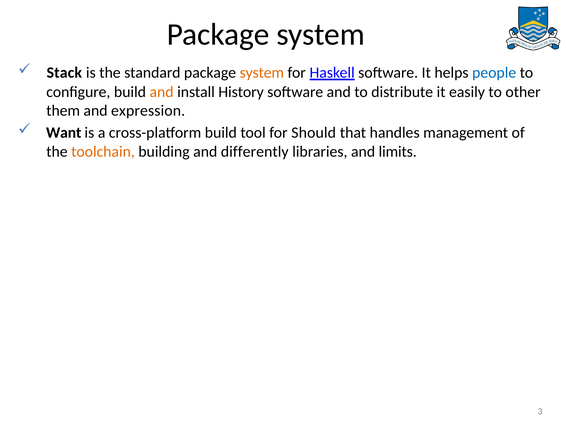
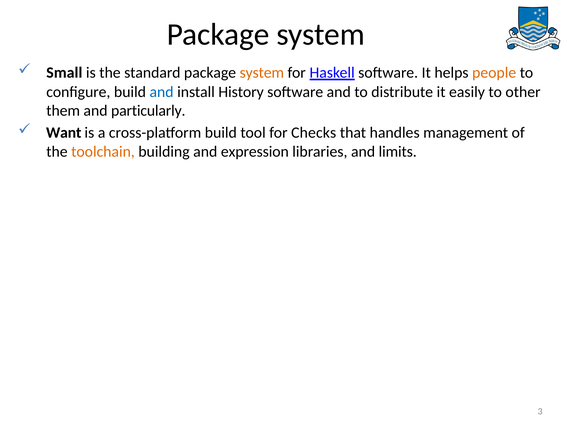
Stack: Stack -> Small (64, 73)
people colour: blue -> orange (494, 73)
and colour: orange -> blue (162, 92)
expression: expression -> particularly (148, 111)
Should: Should -> Checks (314, 133)
differently: differently -> expression (255, 152)
